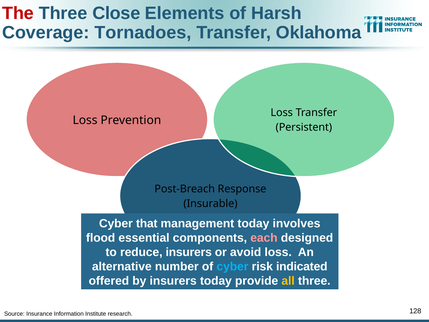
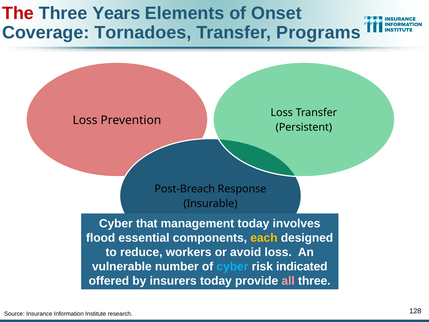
Close: Close -> Years (116, 13)
Harsh: Harsh -> Onset (277, 13)
Oklahoma: Oklahoma -> Programs (319, 33)
each colour: pink -> yellow (264, 238)
reduce insurers: insurers -> workers (189, 252)
alternative: alternative -> vulnerable (122, 266)
all colour: yellow -> pink (288, 281)
